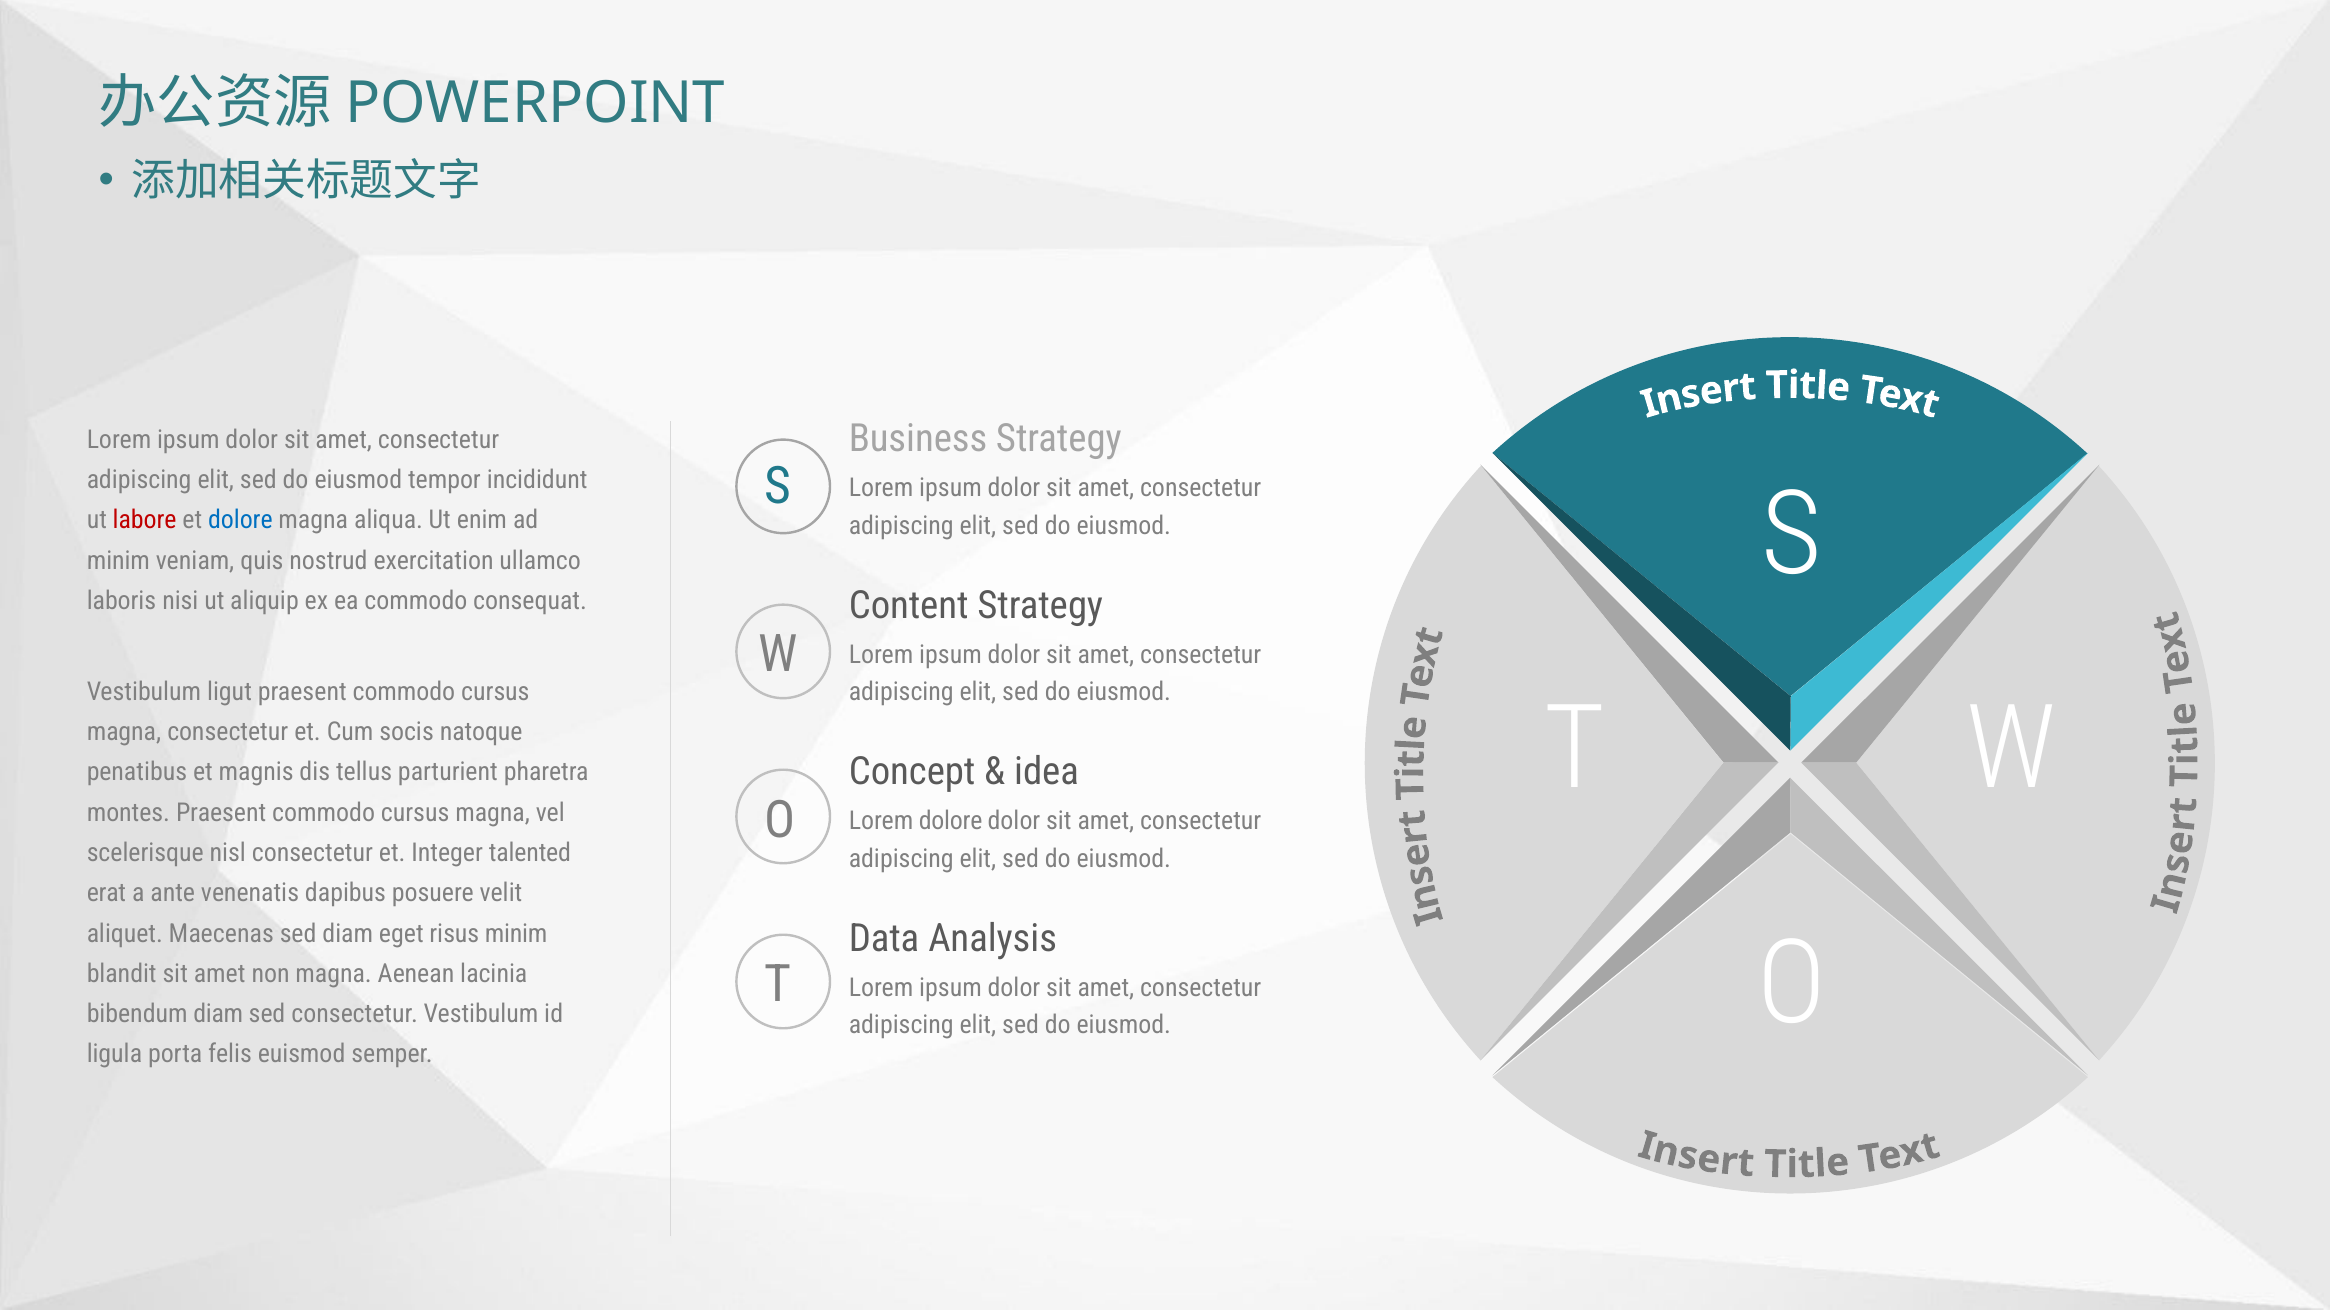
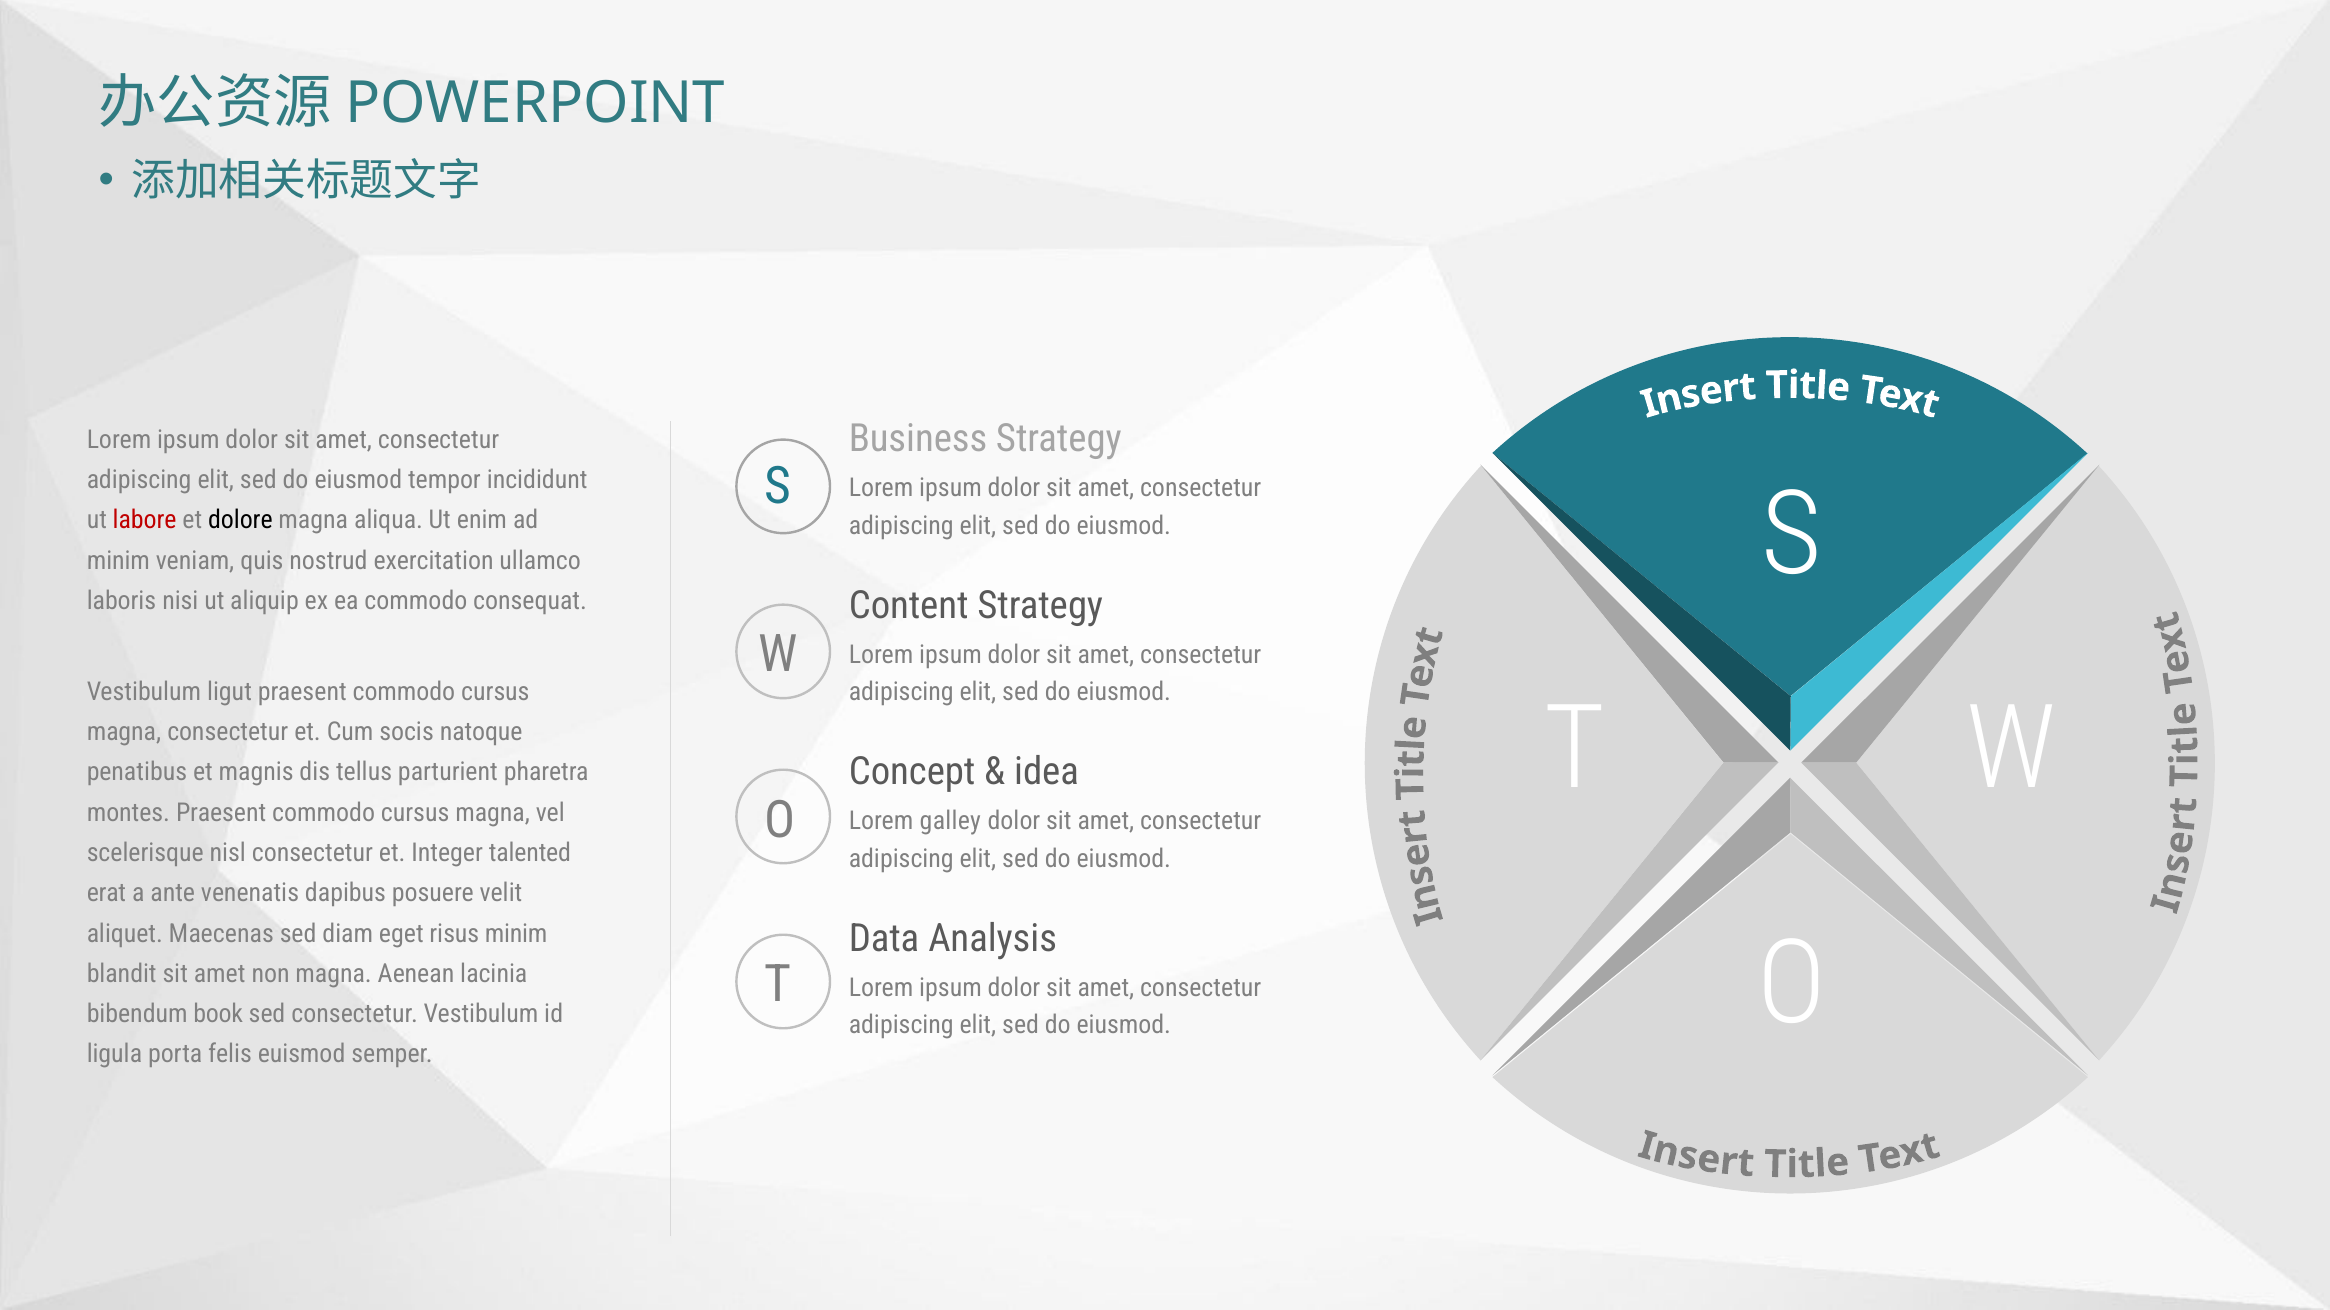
dolore colour: blue -> black (240, 521)
Lorem dolore: dolore -> galley (950, 822)
bibendum diam: diam -> book (218, 1015)
